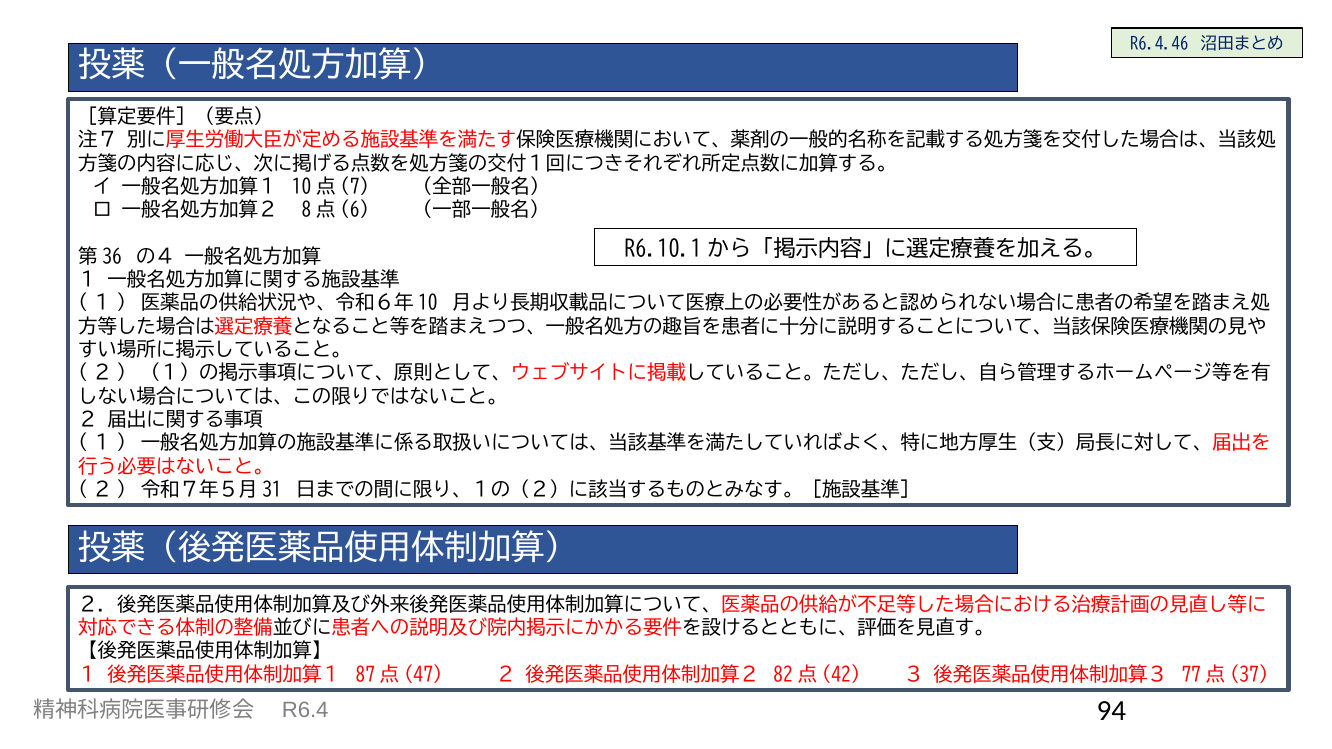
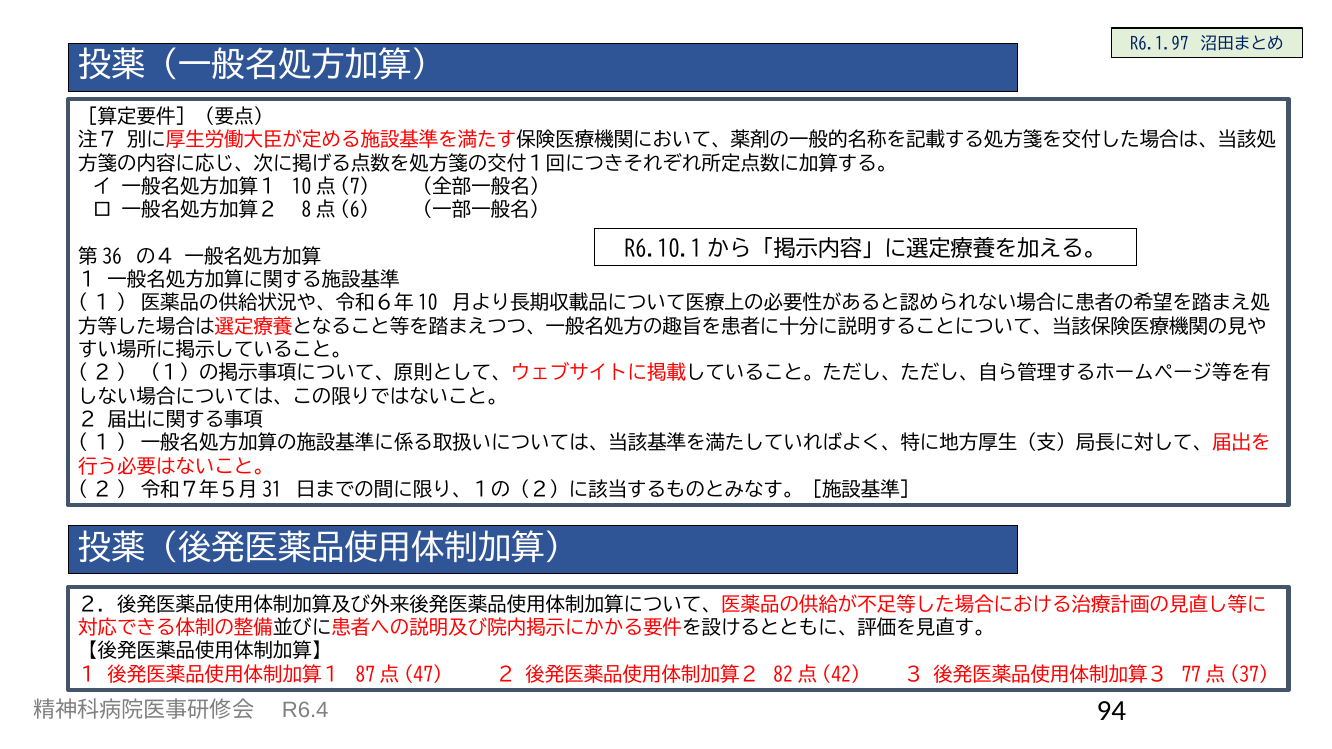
R6.4.46: R6.4.46 -> R6.1.97 (1159, 44)
